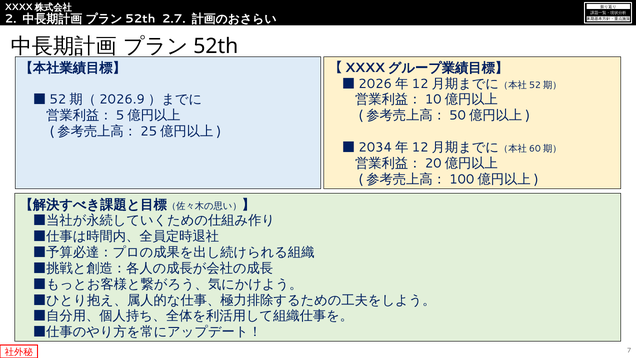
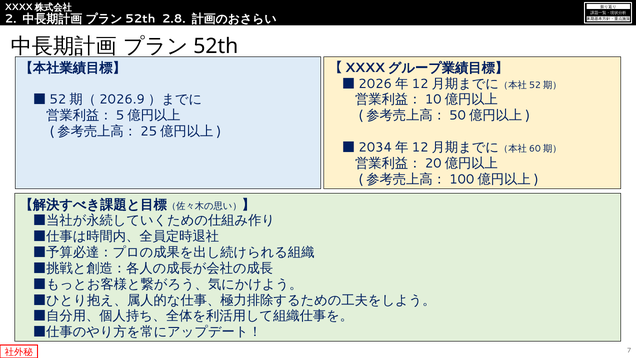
2.7: 2.7 -> 2.8 (174, 19)
